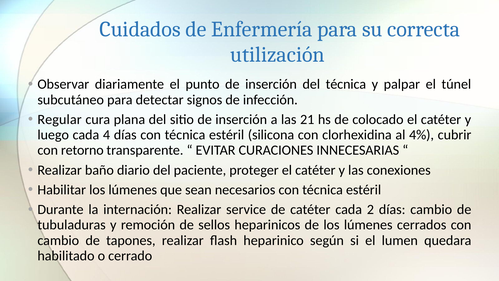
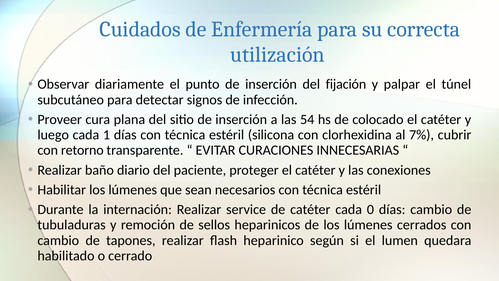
del técnica: técnica -> fijación (346, 84)
Regular: Regular -> Proveer (60, 119)
21: 21 -> 54 (307, 119)
4: 4 -> 1 (107, 135)
4%: 4% -> 7% (422, 135)
2: 2 -> 0 (370, 209)
